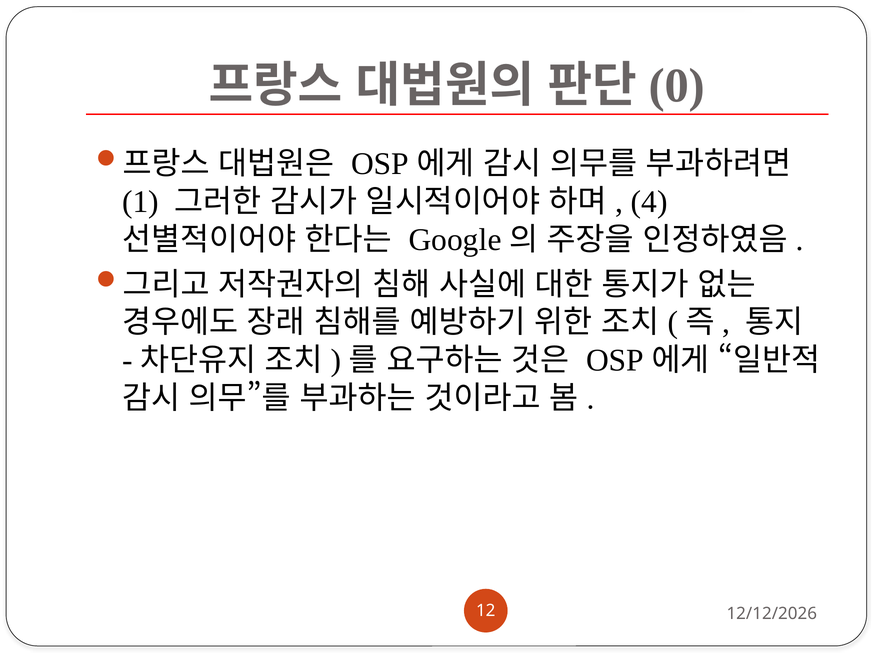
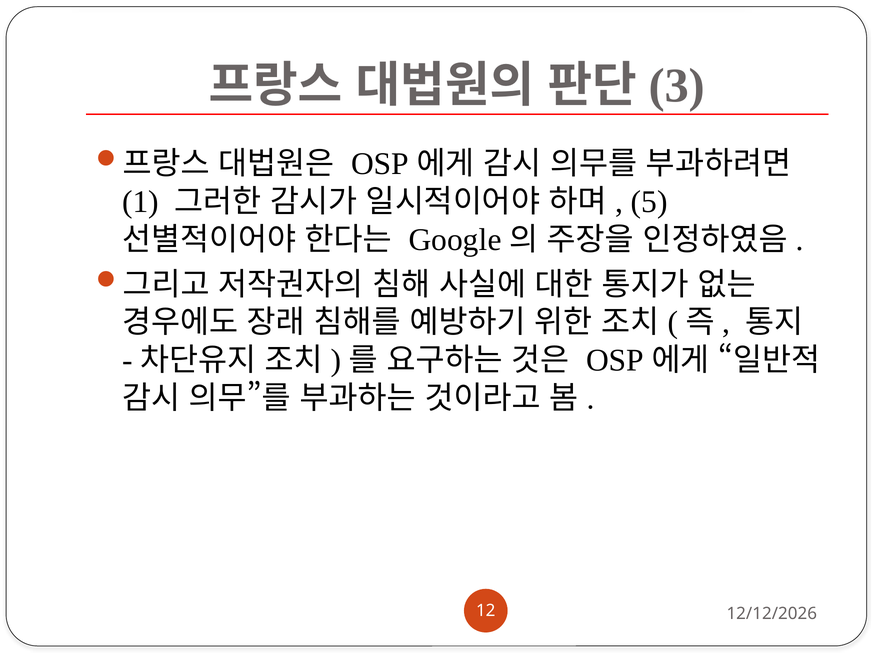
0: 0 -> 3 (677, 86)
4: 4 -> 5 (649, 202)
